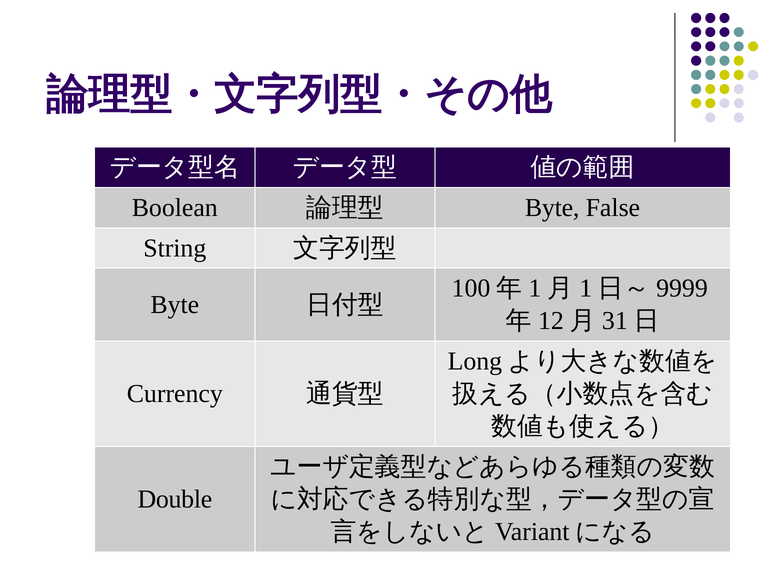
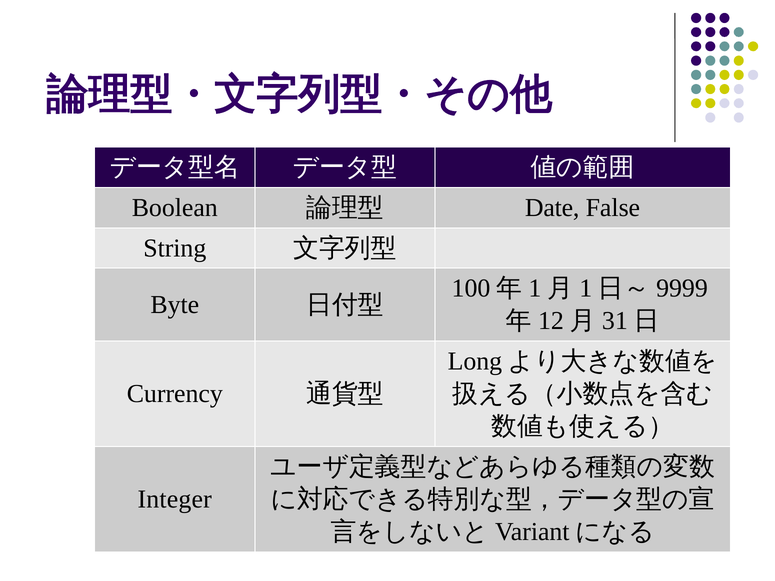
Byte: Byte -> Date (552, 208)
Double: Double -> Integer (175, 500)
